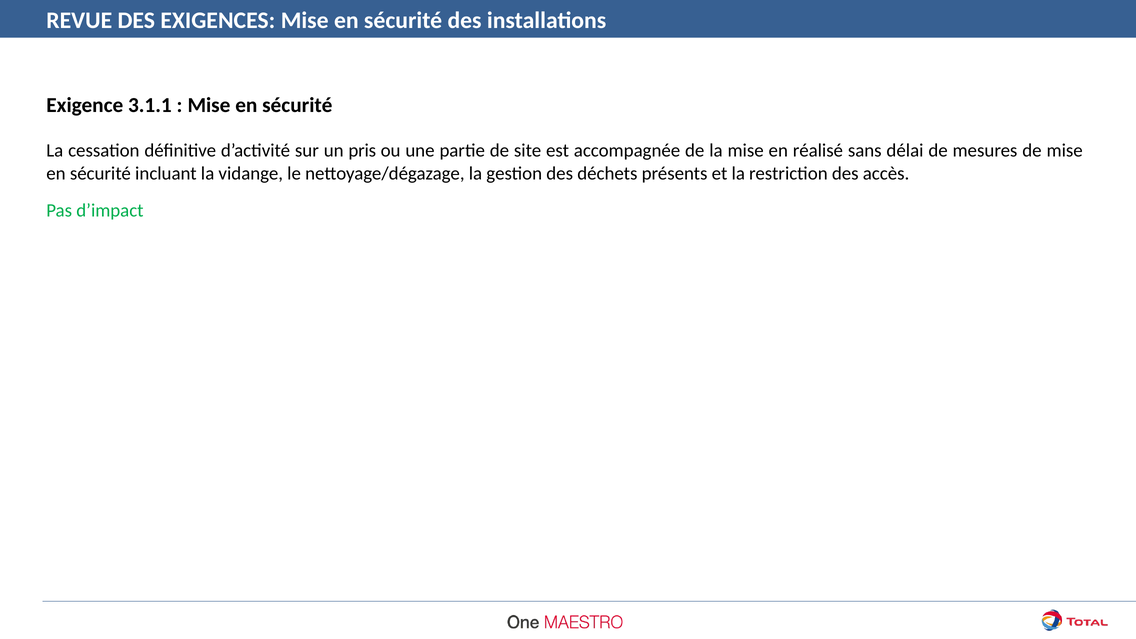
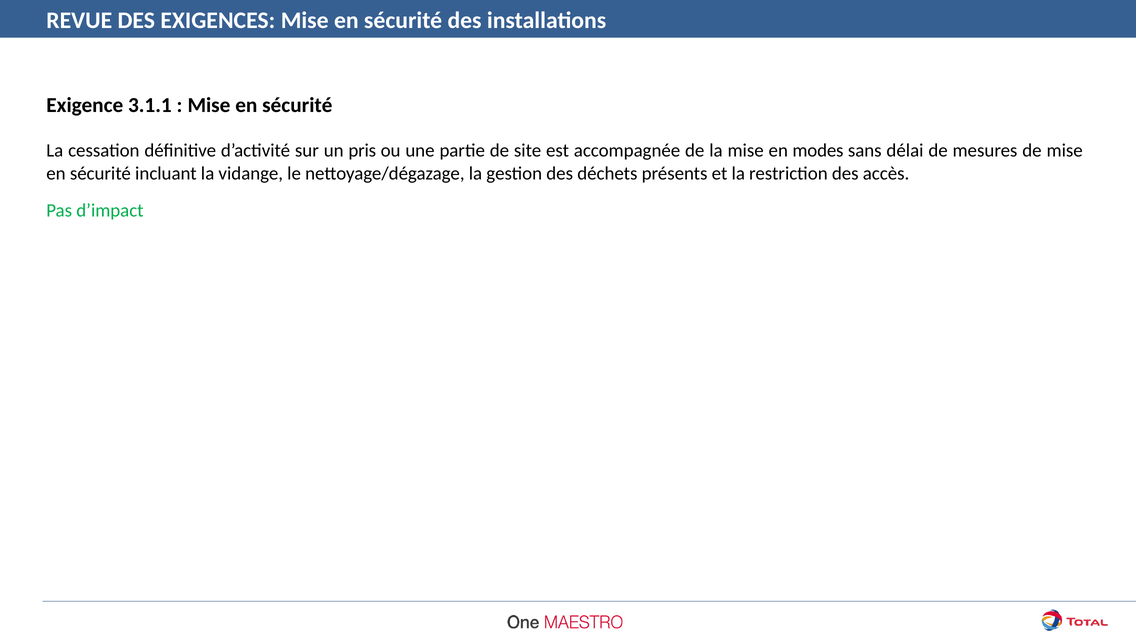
réalisé: réalisé -> modes (818, 151)
